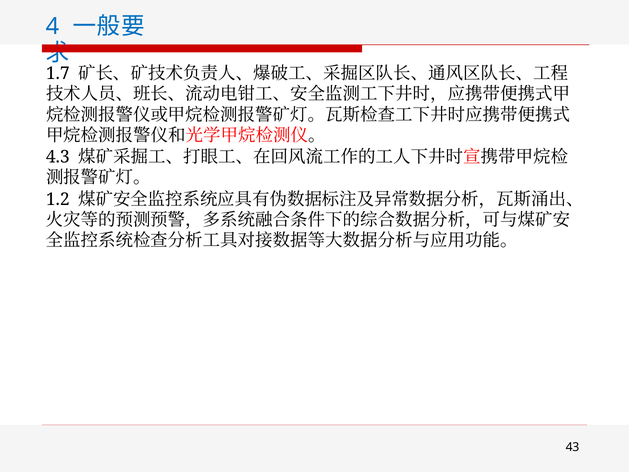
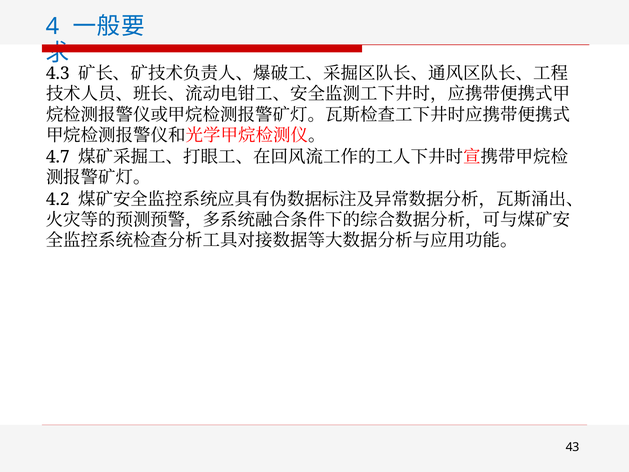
1.7: 1.7 -> 4.3 (58, 73)
4.3: 4.3 -> 4.7 (58, 157)
1.2: 1.2 -> 4.2 (58, 199)
